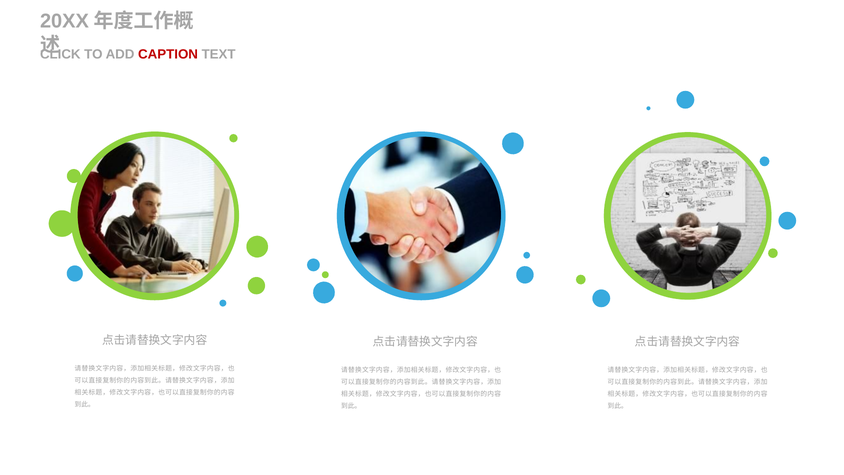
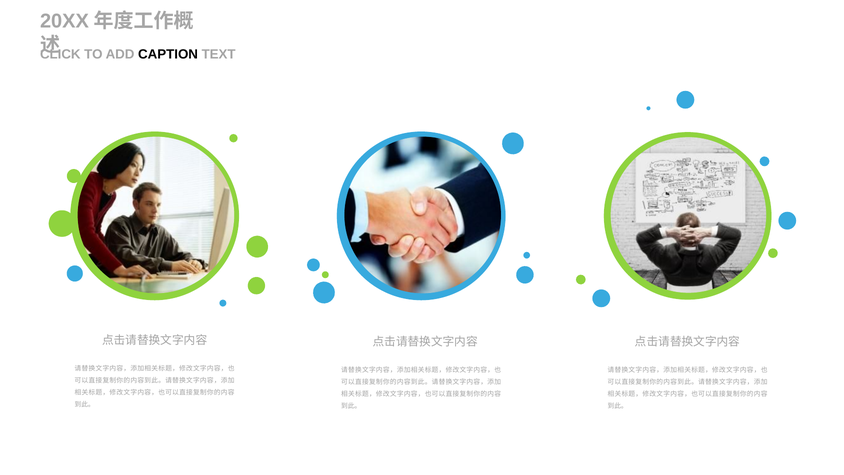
CAPTION colour: red -> black (168, 54)
